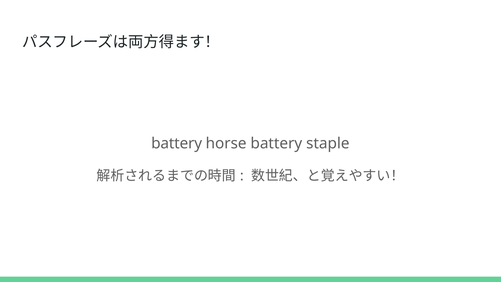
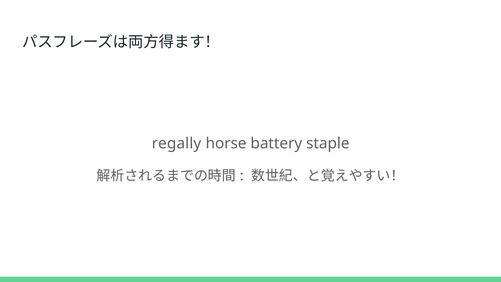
battery: battery -> regally (176, 143)
